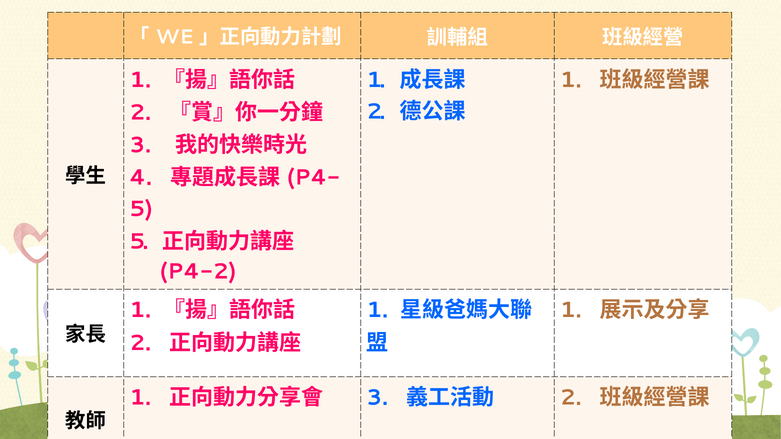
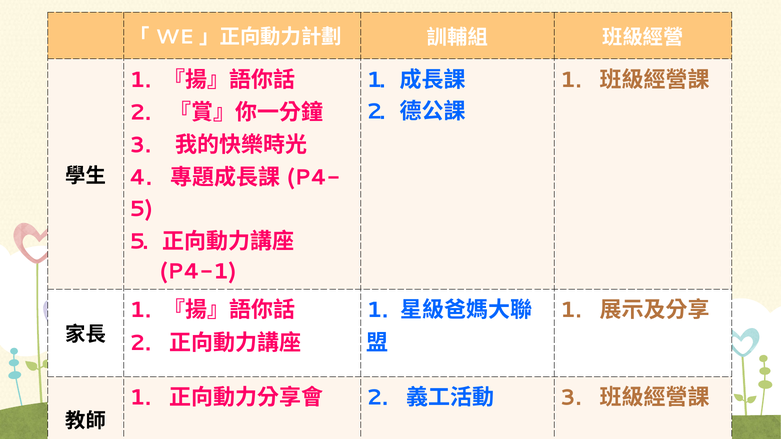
P4-2: P4-2 -> P4-1 (198, 272)
3: 3 -> 2 (377, 398)
2: 2 -> 3 (571, 398)
